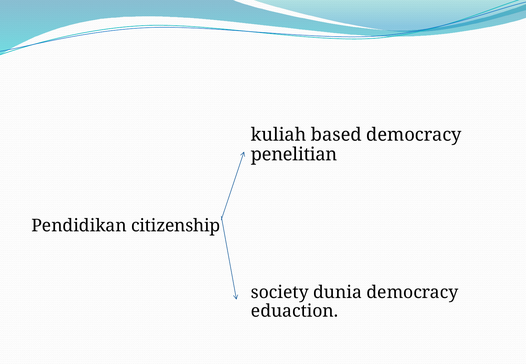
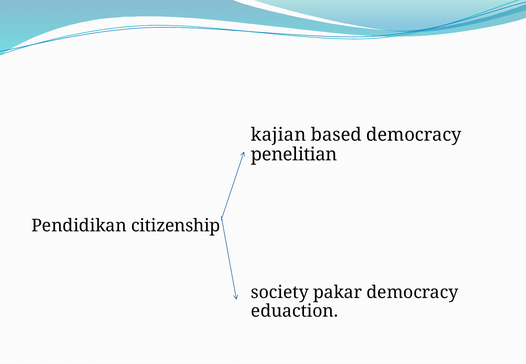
kuliah: kuliah -> kajian (279, 135)
dunia: dunia -> pakar (338, 292)
